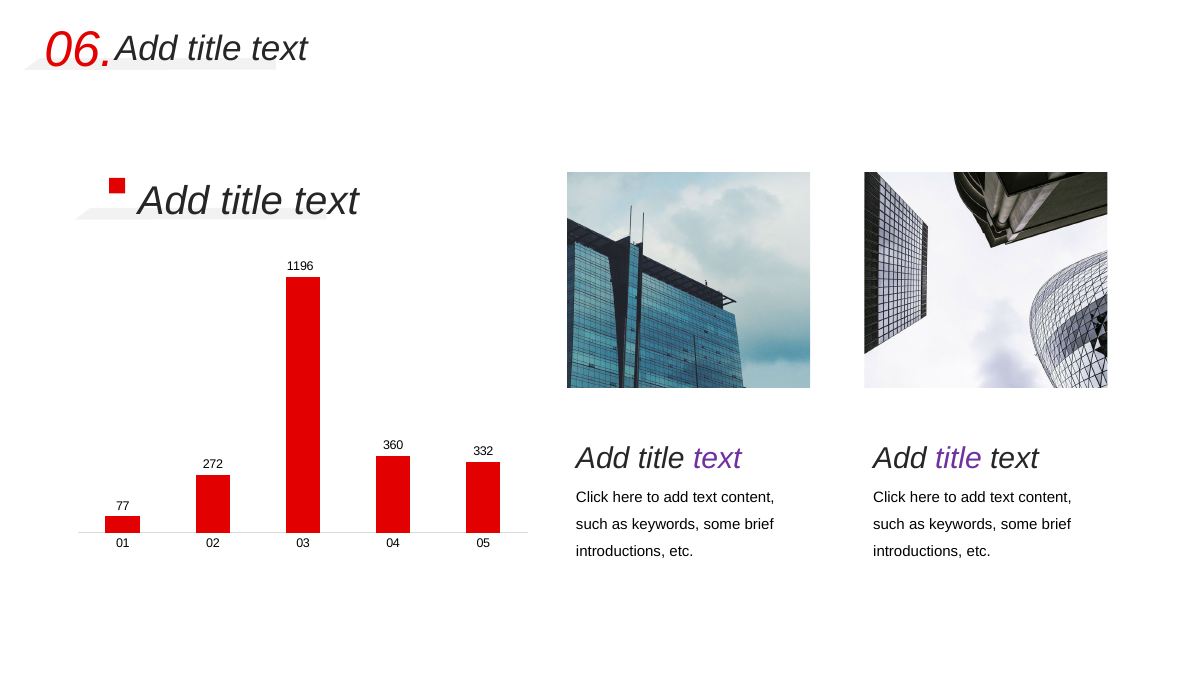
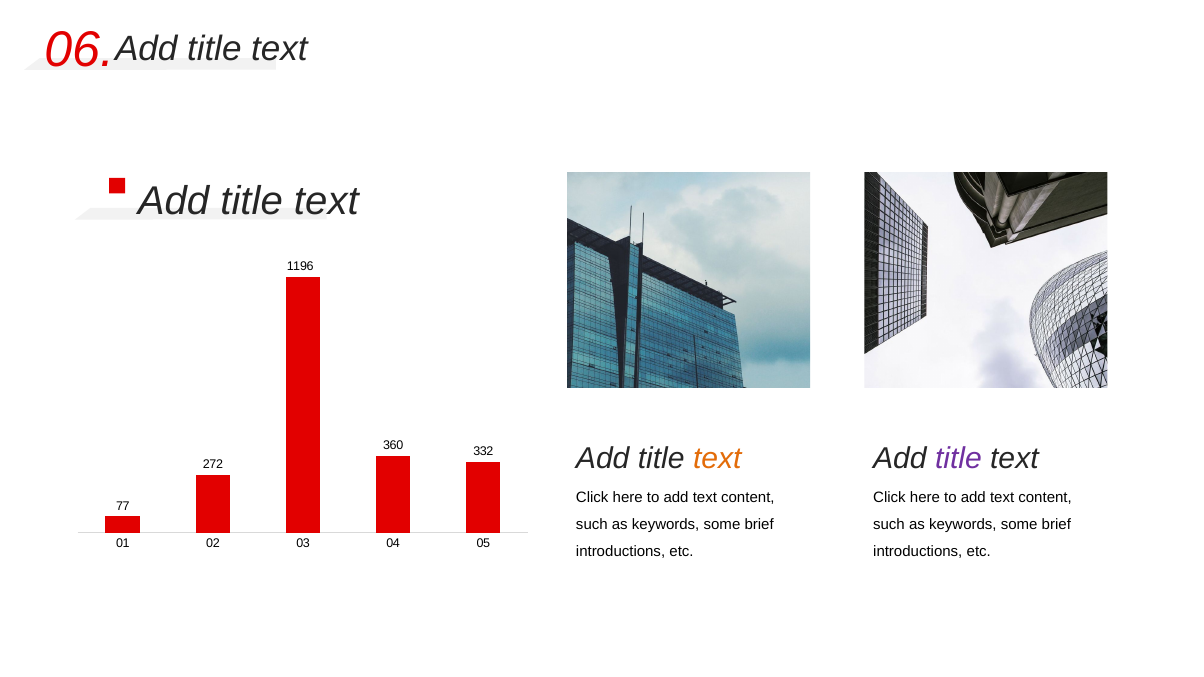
text colour: purple -> orange (717, 458)
